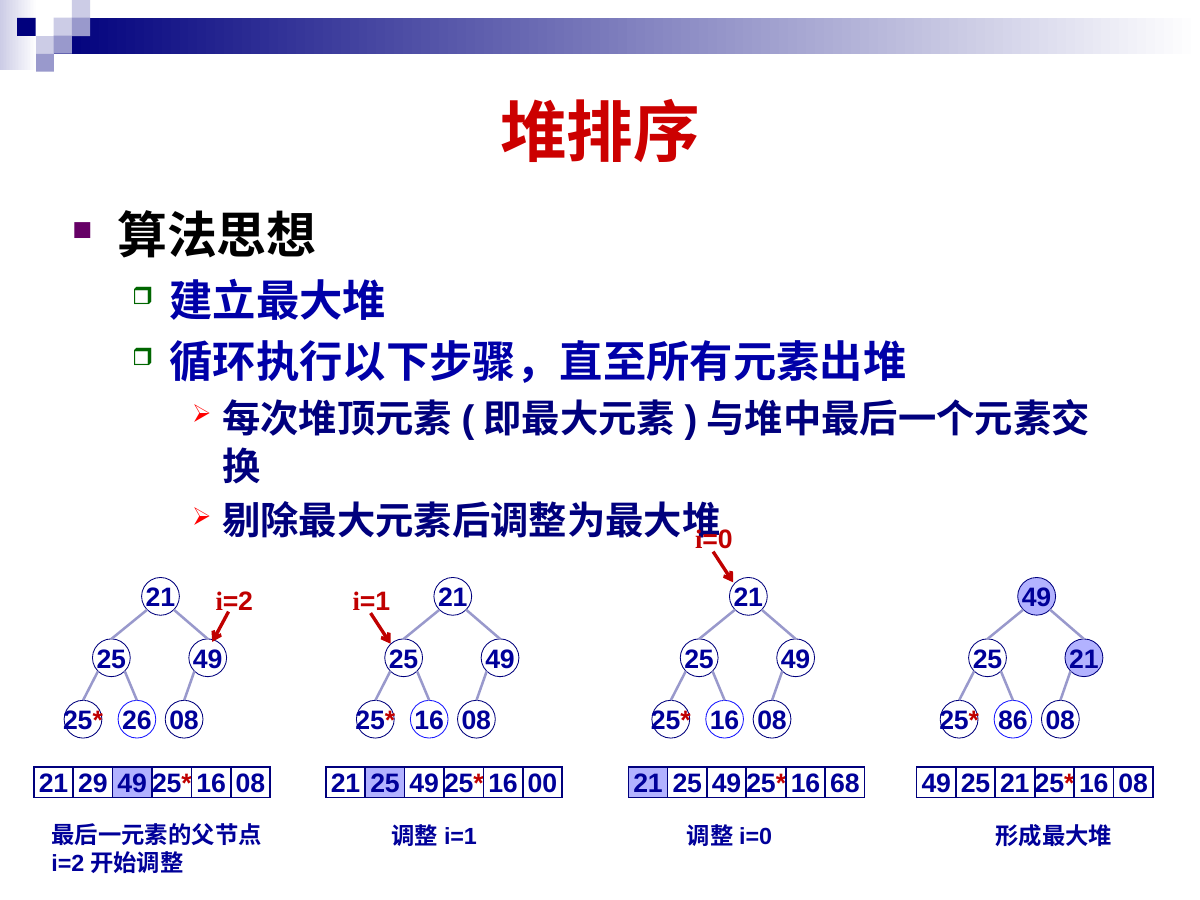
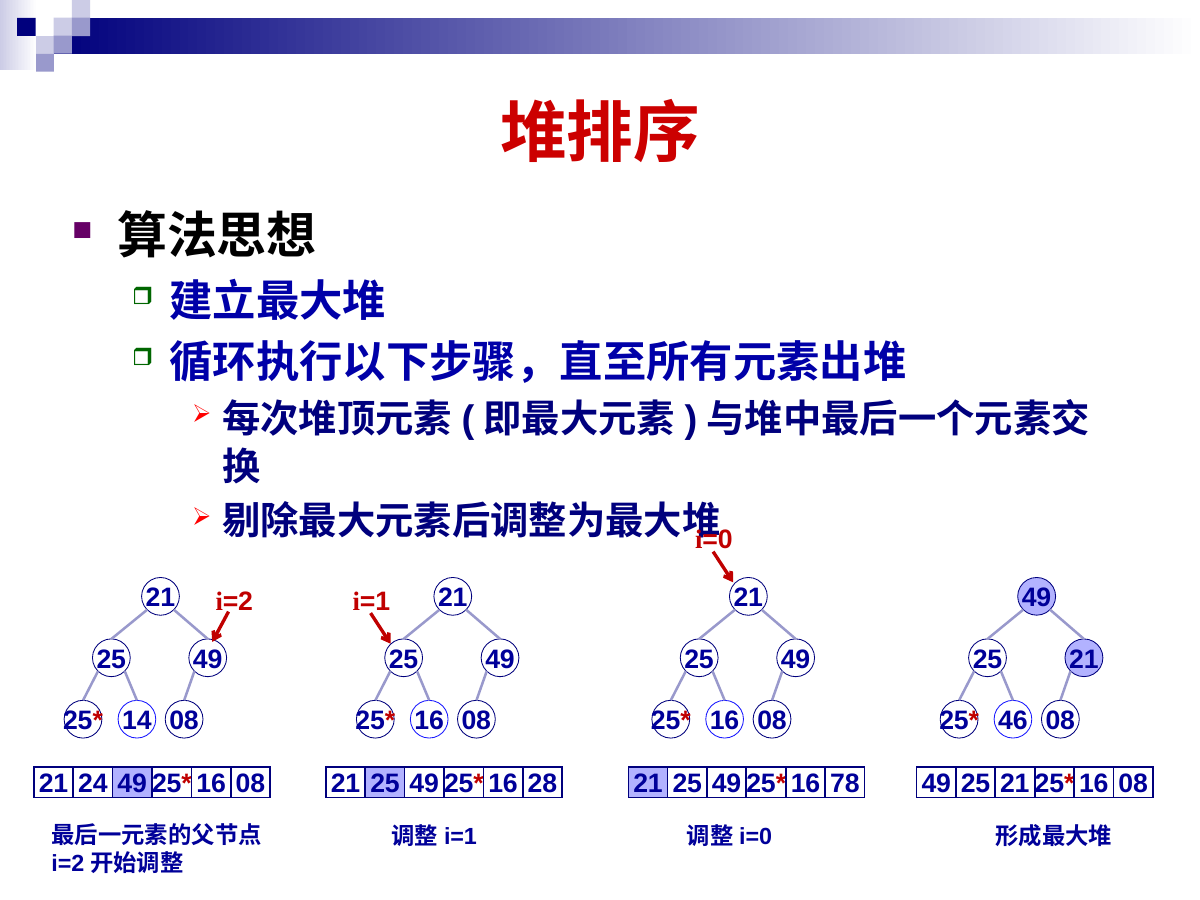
26: 26 -> 14 (137, 721)
86: 86 -> 46 (1013, 721)
29: 29 -> 24 (93, 784)
00: 00 -> 28 (542, 784)
68: 68 -> 78 (845, 784)
